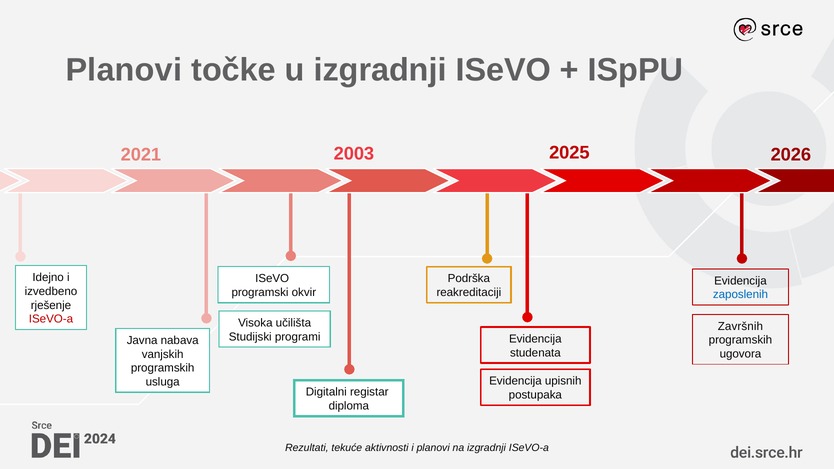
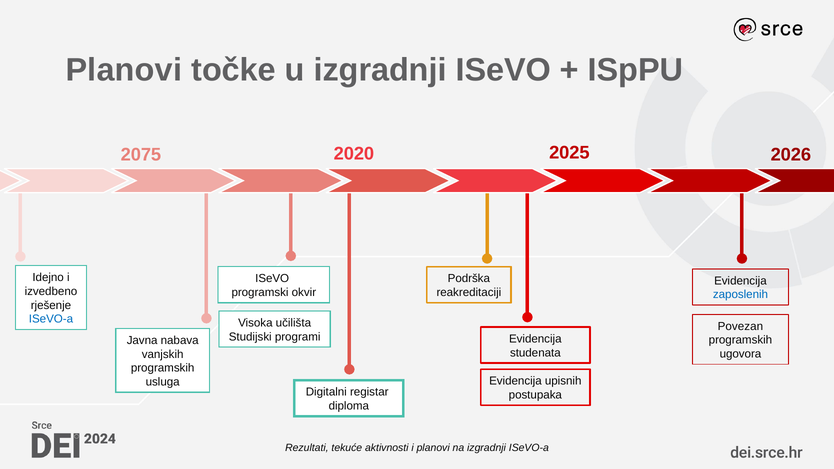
2003: 2003 -> 2020 (354, 154)
2021: 2021 -> 2075 (141, 155)
ISeVO-a colour: red -> blue (51, 319)
Završnih: Završnih -> Povezan (740, 326)
